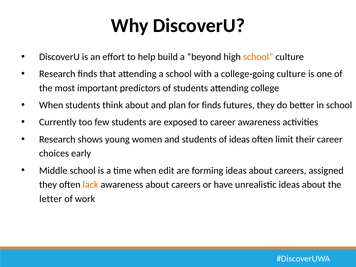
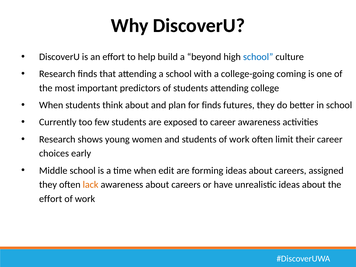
school colour: orange -> blue (258, 57)
college-going culture: culture -> coming (291, 74)
students of ideas: ideas -> work (239, 139)
letter: letter -> effort (51, 199)
